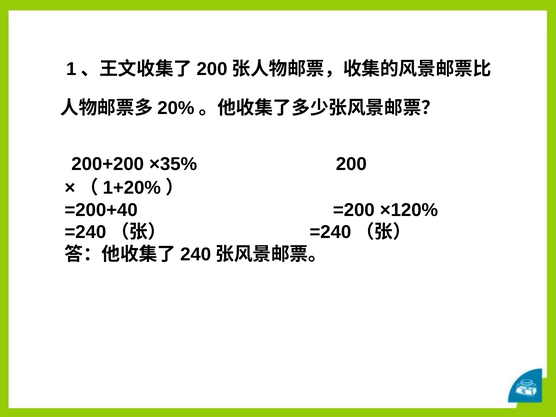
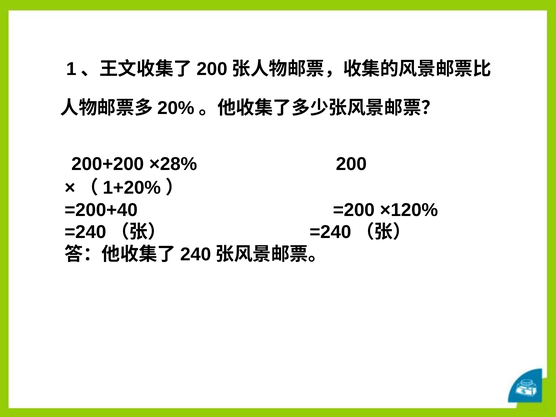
×35%: ×35% -> ×28% (173, 164)
